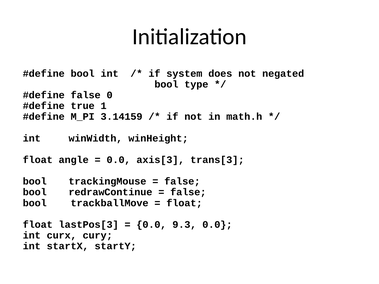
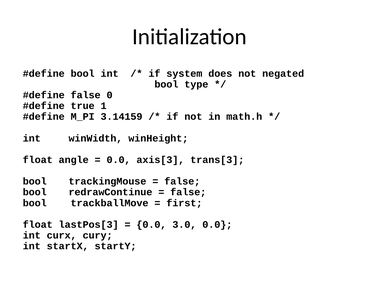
float: float -> first (184, 203)
9.3: 9.3 -> 3.0 (184, 225)
